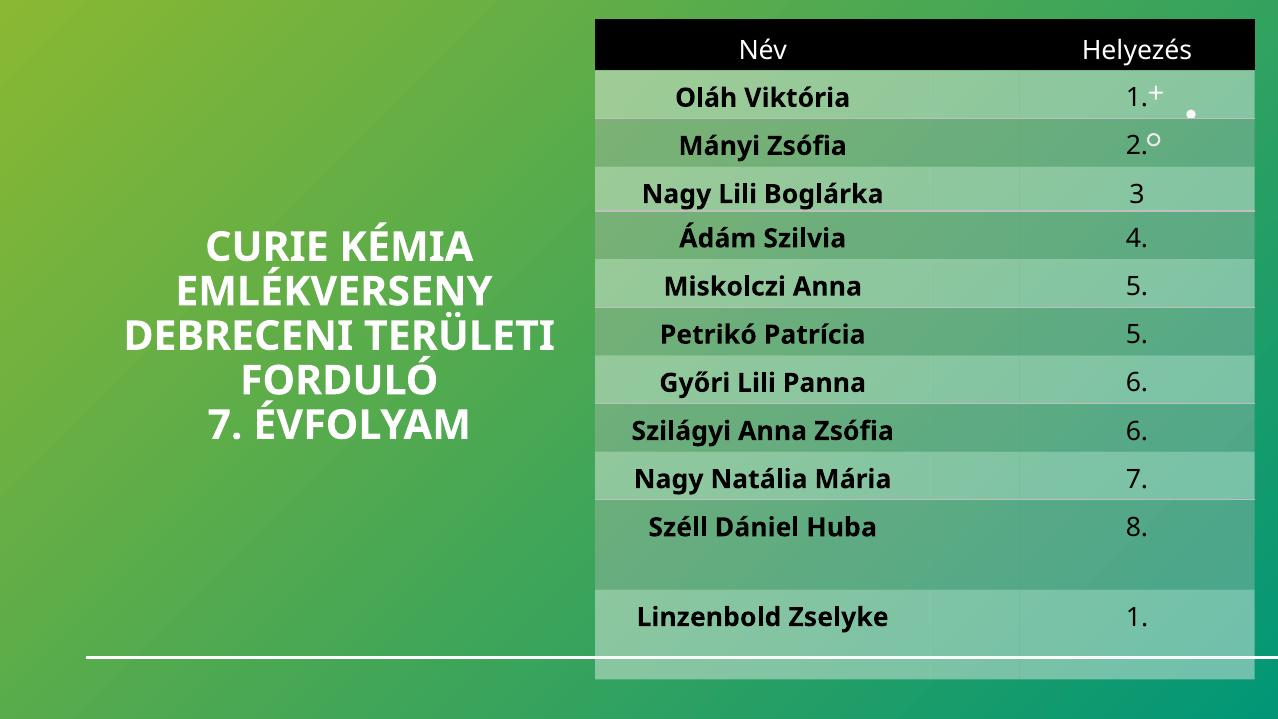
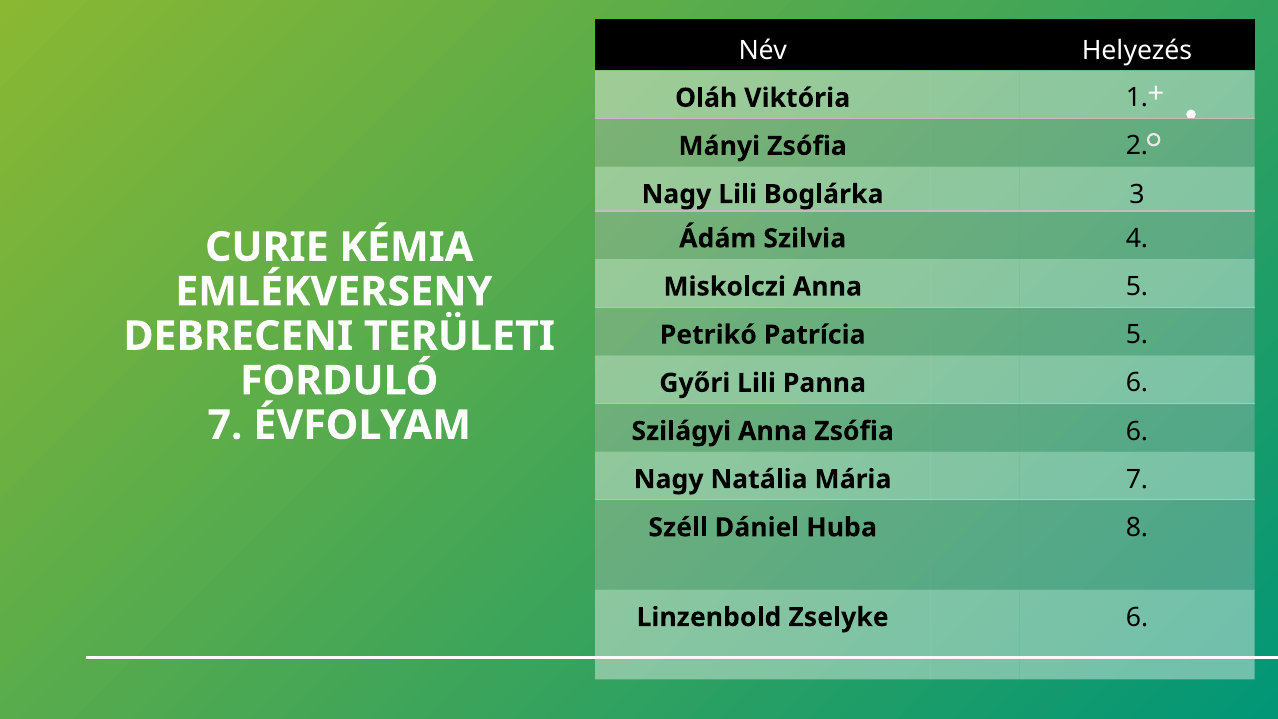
Zselyke 1: 1 -> 6 (1137, 617)
